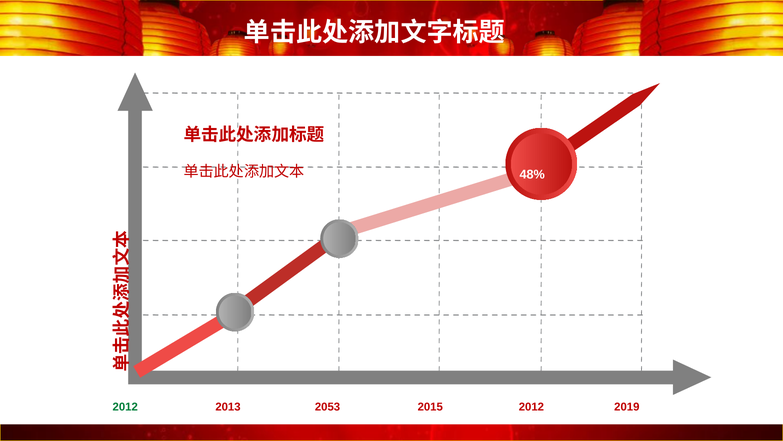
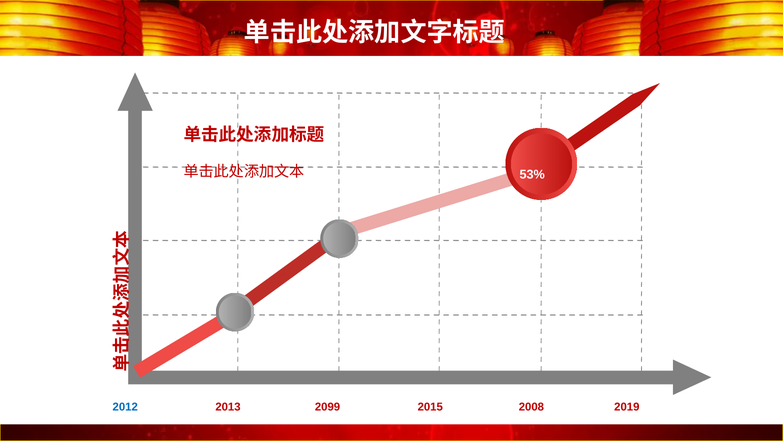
48%: 48% -> 53% (532, 174)
2012 colour: green -> blue (125, 406)
2053: 2053 -> 2099 (328, 406)
2015 2012: 2012 -> 2008 (531, 406)
